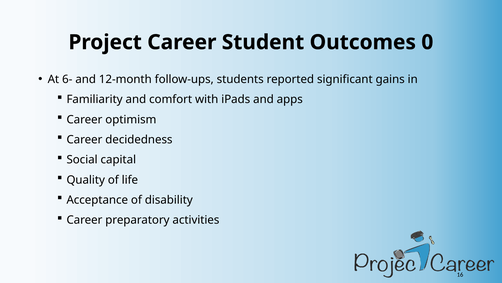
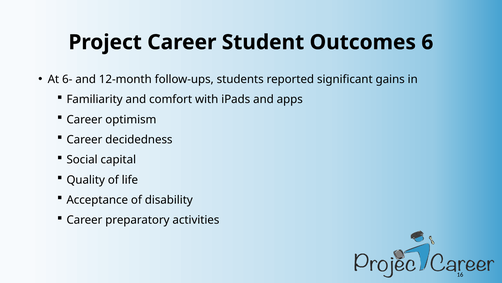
0: 0 -> 6 (427, 42)
